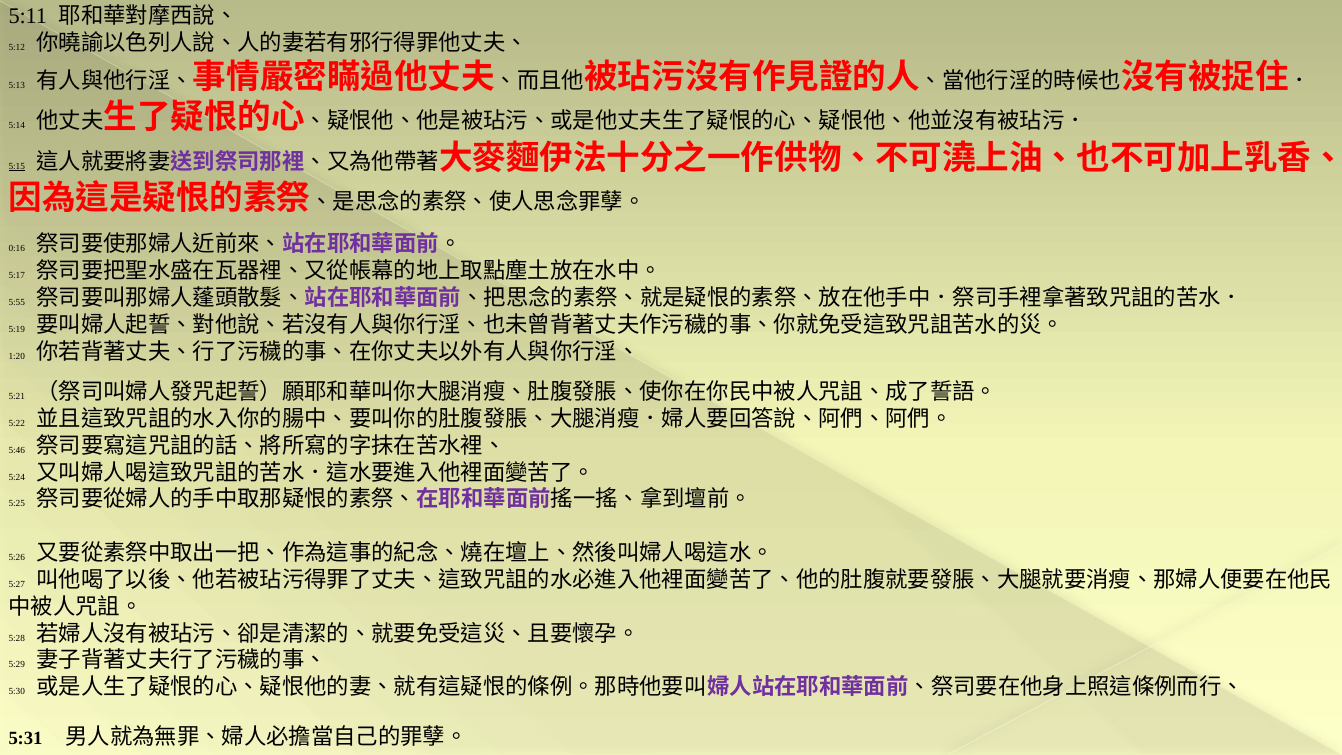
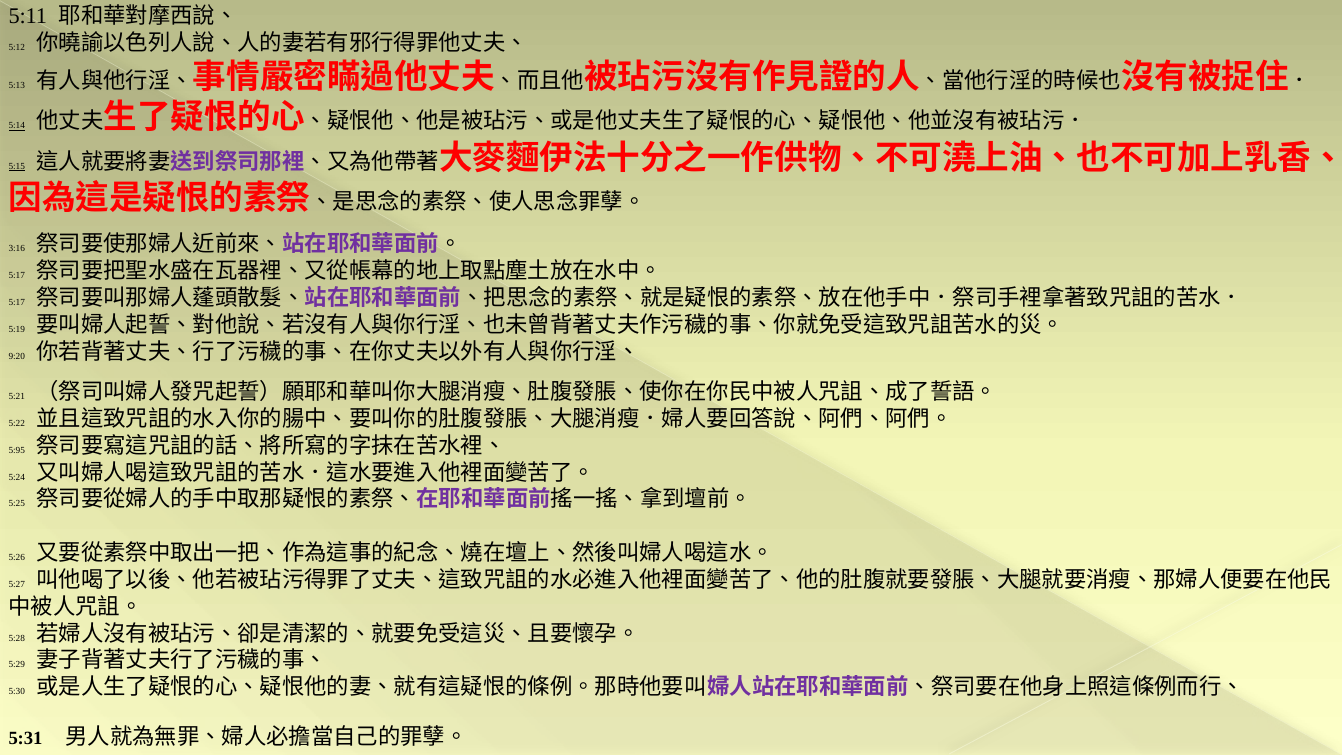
5:14 underline: none -> present (17, 126)
0:16: 0:16 -> 3:16 (17, 249)
5:55: 5:55 -> 5:17 (17, 302)
1:20: 1:20 -> 9:20 (17, 356)
5:46: 5:46 -> 5:95 (17, 450)
